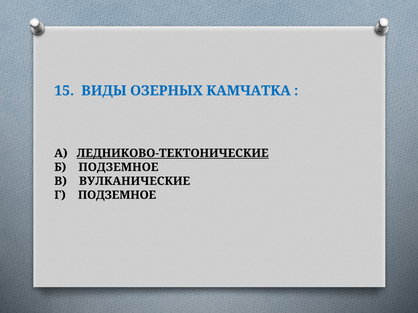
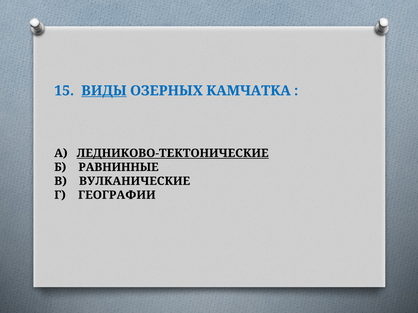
ВИДЫ underline: none -> present (104, 91)
Б ПОДЗЕМНОЕ: ПОДЗЕМНОЕ -> РАВНИННЫЕ (119, 167)
Г ПОДЗЕМНОЕ: ПОДЗЕМНОЕ -> ГЕОГРАФИИ (117, 195)
